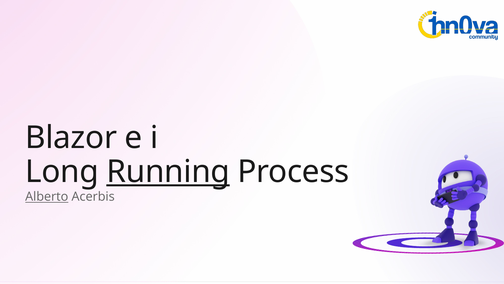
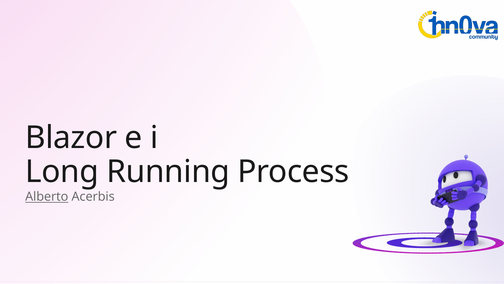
Running underline: present -> none (168, 171)
